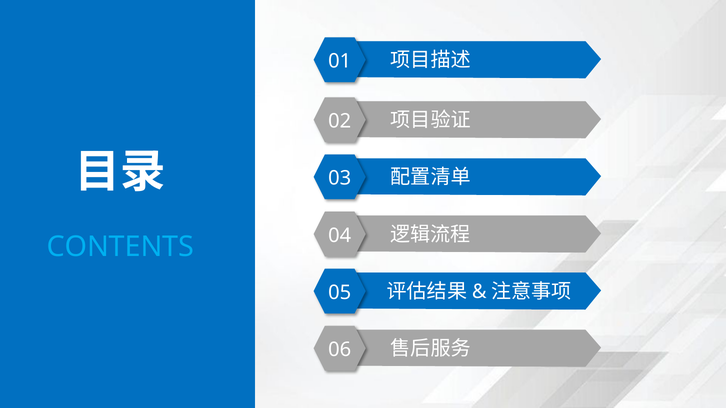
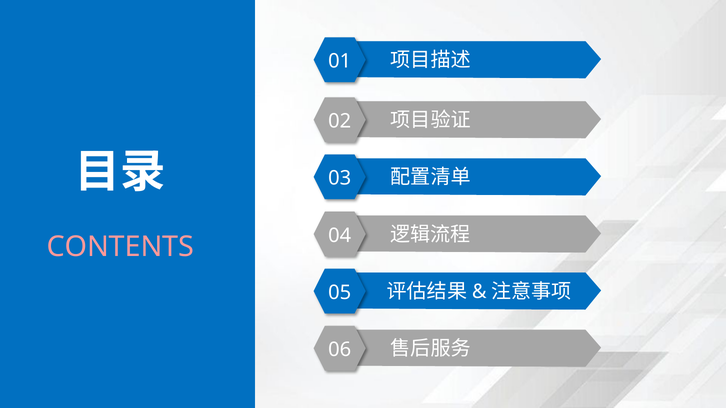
CONTENTS colour: light blue -> pink (120, 247)
